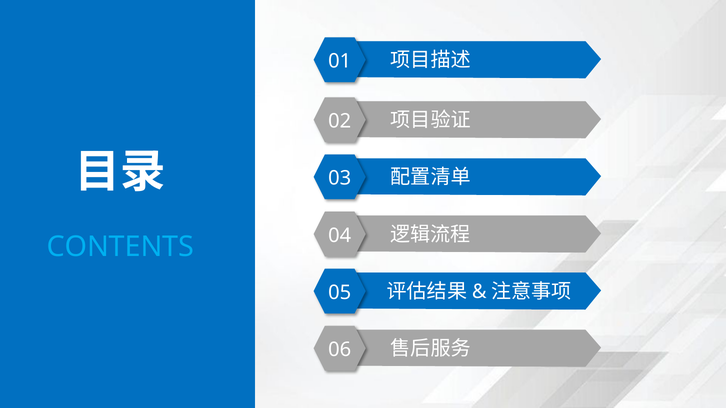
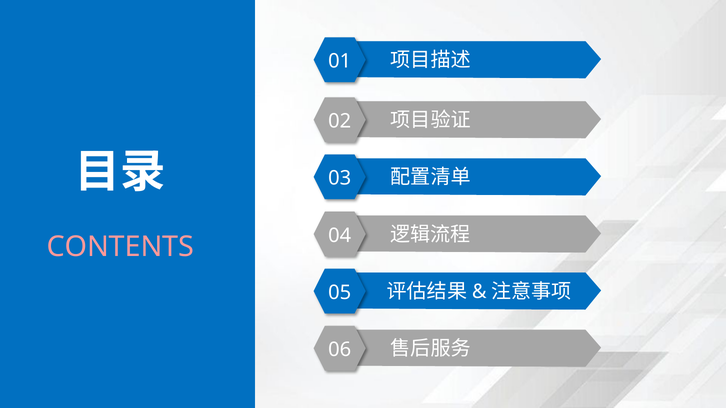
CONTENTS colour: light blue -> pink (120, 247)
